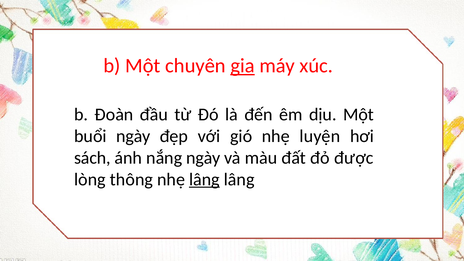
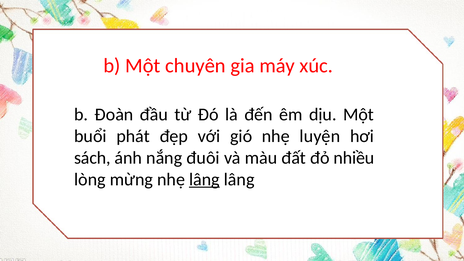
gia underline: present -> none (243, 66)
buổi ngày: ngày -> phát (133, 136)
nắng ngày: ngày -> đuôi (203, 158)
được: được -> nhiều (354, 158)
thông: thông -> mừng (131, 179)
